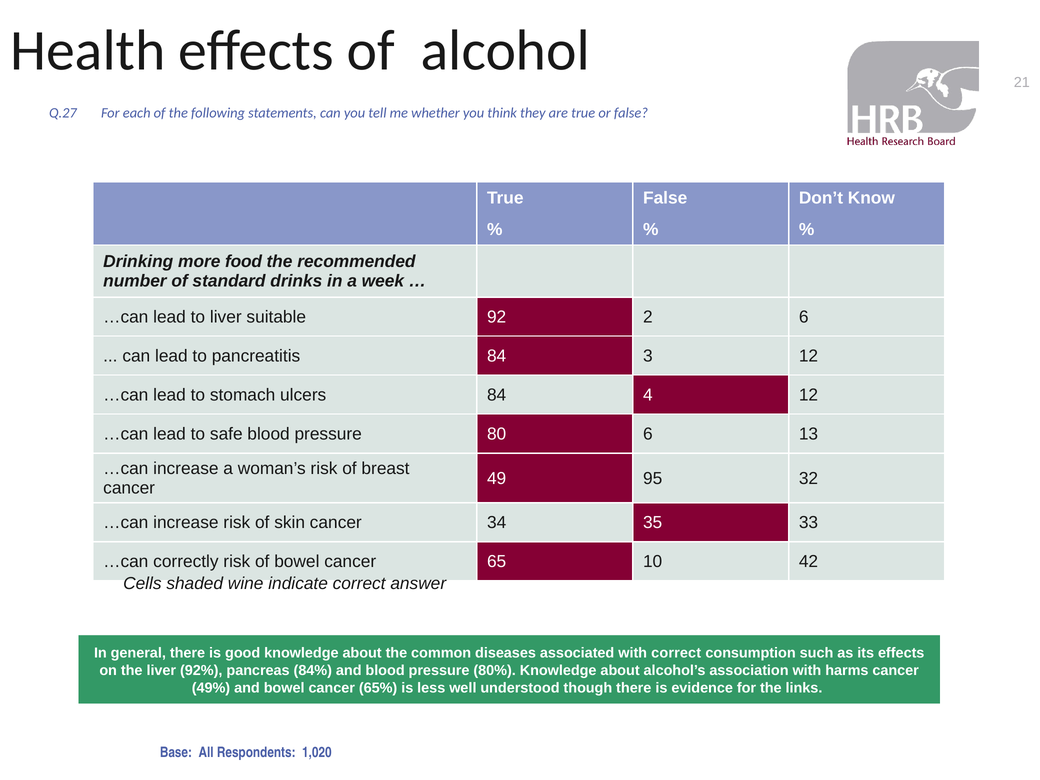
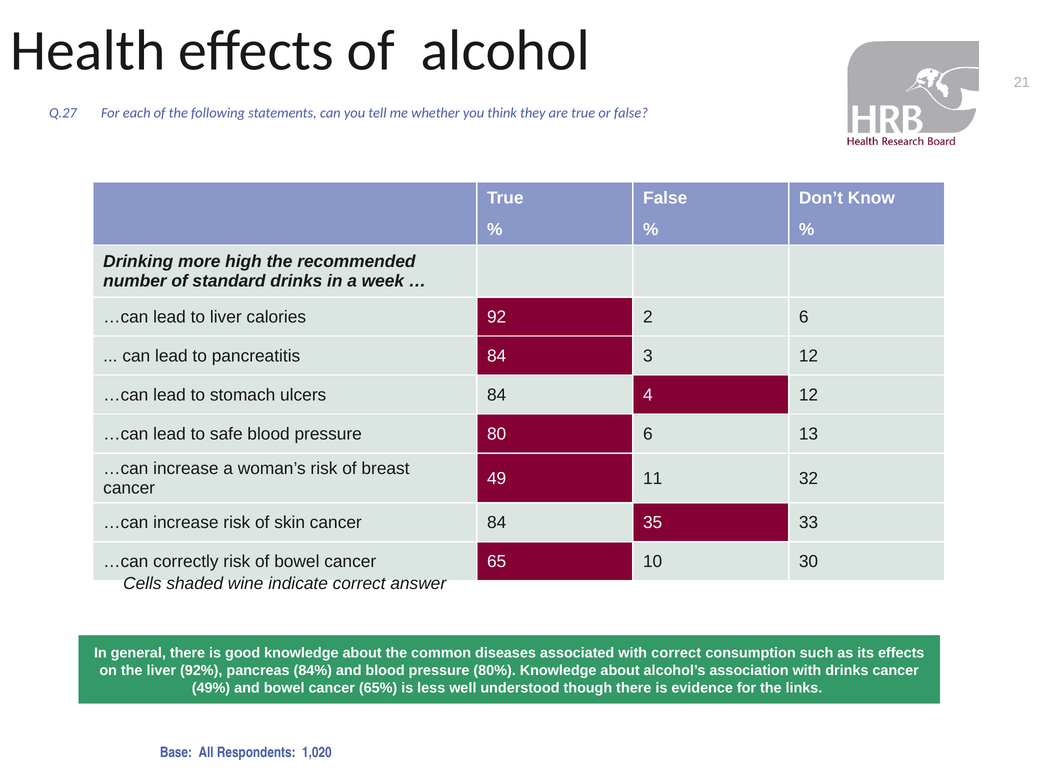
food: food -> high (243, 262)
suitable: suitable -> calories (276, 317)
95: 95 -> 11 (653, 478)
cancer 34: 34 -> 84 (497, 523)
42: 42 -> 30 (808, 562)
with harms: harms -> drinks (847, 670)
